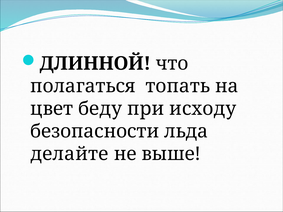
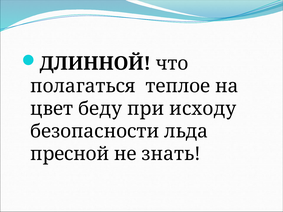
топать: топать -> теплое (178, 86)
делайте: делайте -> пресной (70, 154)
выше: выше -> знать (171, 154)
